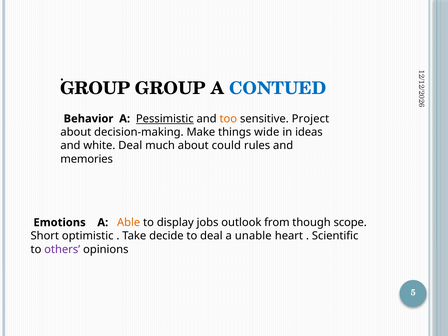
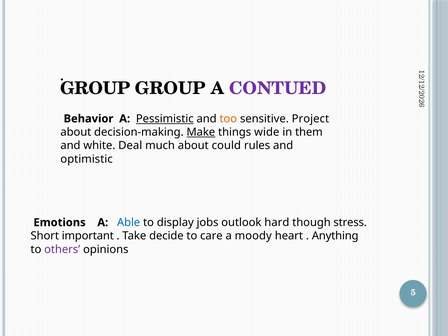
CONTUED colour: blue -> purple (278, 89)
Make underline: none -> present (201, 132)
ideas: ideas -> them (309, 132)
memories: memories -> optimistic (87, 159)
Able colour: orange -> blue (129, 222)
from: from -> hard (277, 222)
scope: scope -> stress (350, 222)
optimistic: optimistic -> important (88, 236)
to deal: deal -> care (211, 236)
unable: unable -> moody (253, 236)
Scientific: Scientific -> Anything (335, 236)
